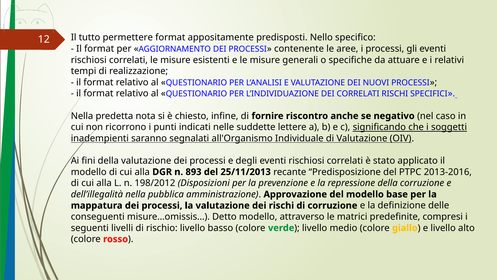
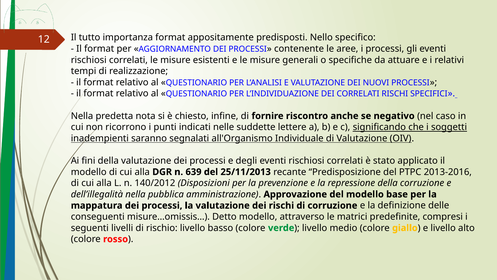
permettere: permettere -> importanza (128, 37)
893: 893 -> 639 (194, 172)
198/2012: 198/2012 -> 140/2012 (155, 183)
